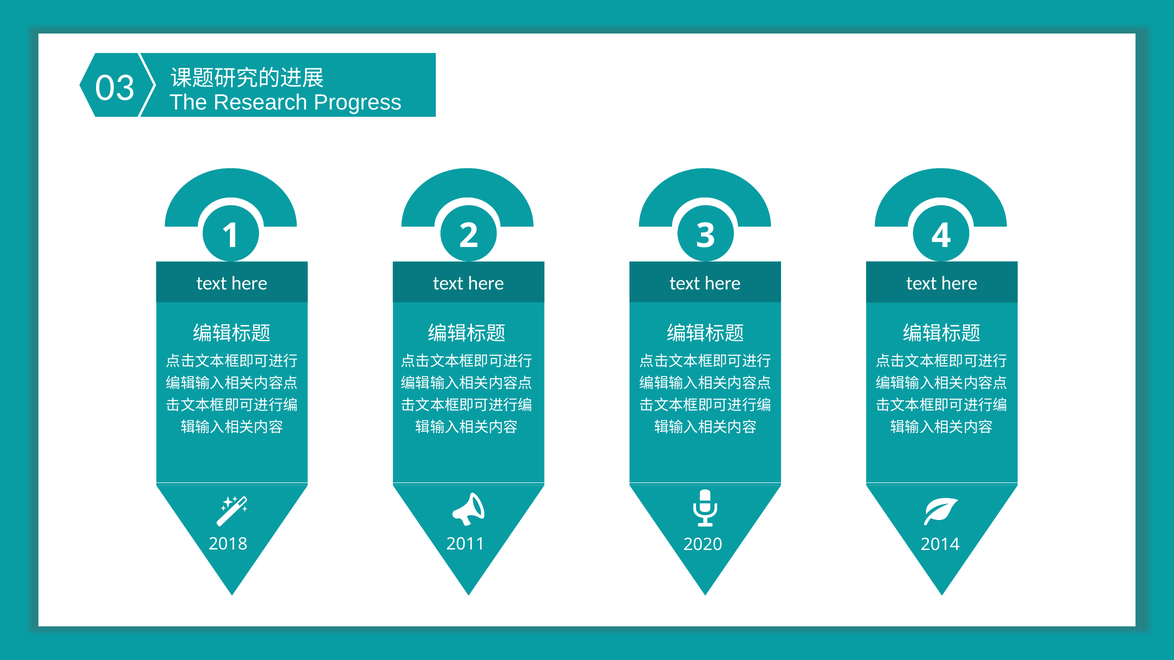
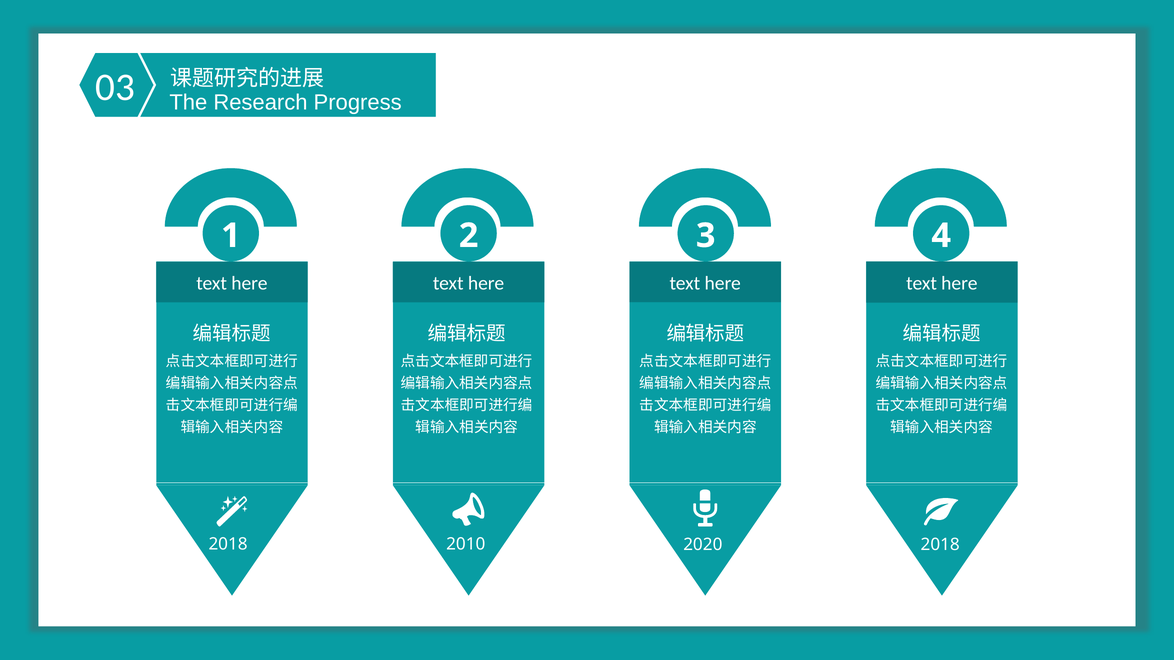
2011: 2011 -> 2010 (466, 544)
2020 2014: 2014 -> 2018 (940, 545)
